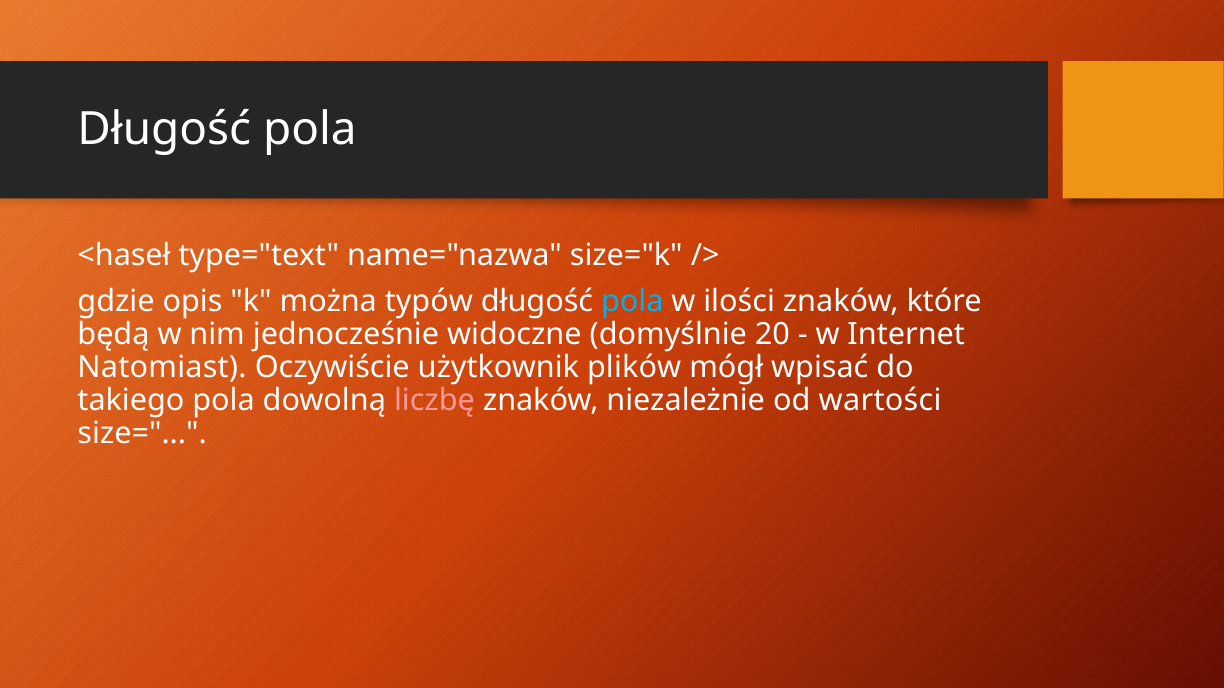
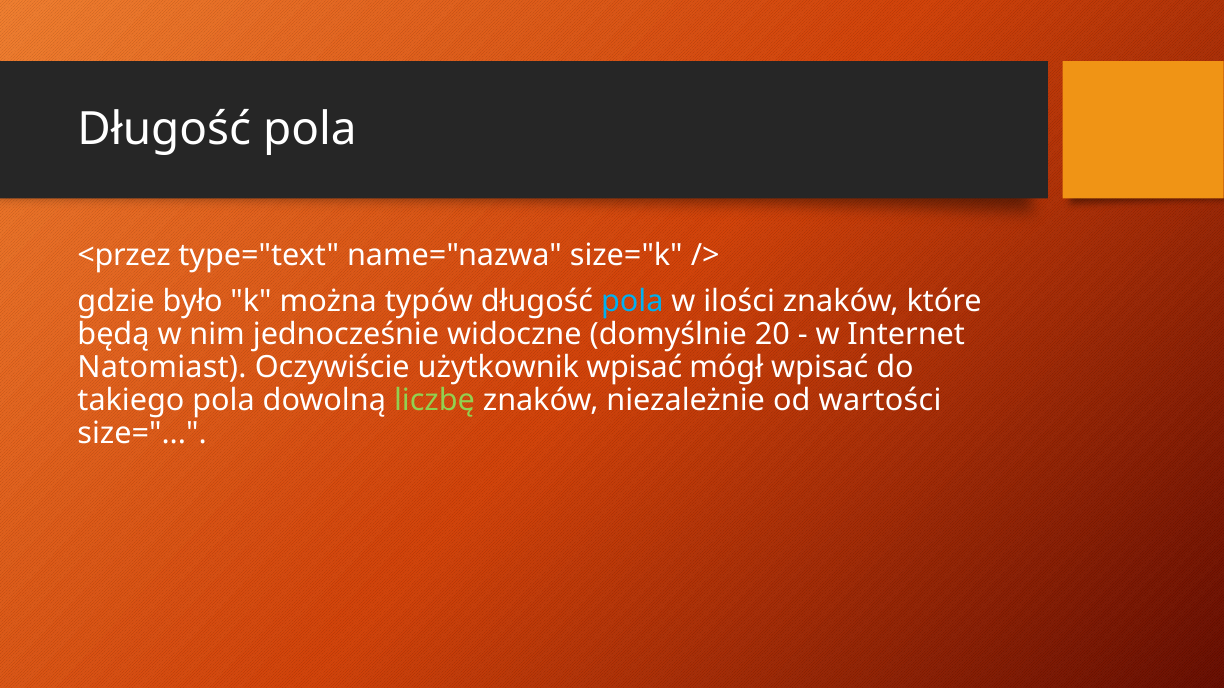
<haseł: <haseł -> <przez (124, 256)
opis: opis -> było (193, 301)
użytkownik plików: plików -> wpisać (634, 367)
liczbę colour: pink -> light green (434, 400)
